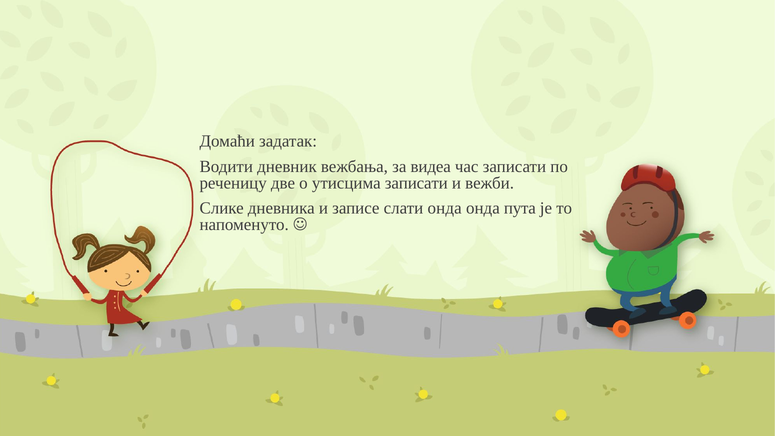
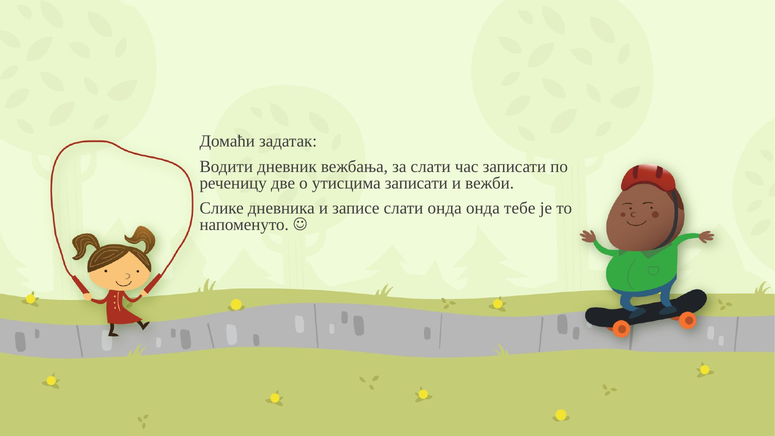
за видеа: видеа -> слати (431, 166)
пута: пута -> тебе (520, 208)
